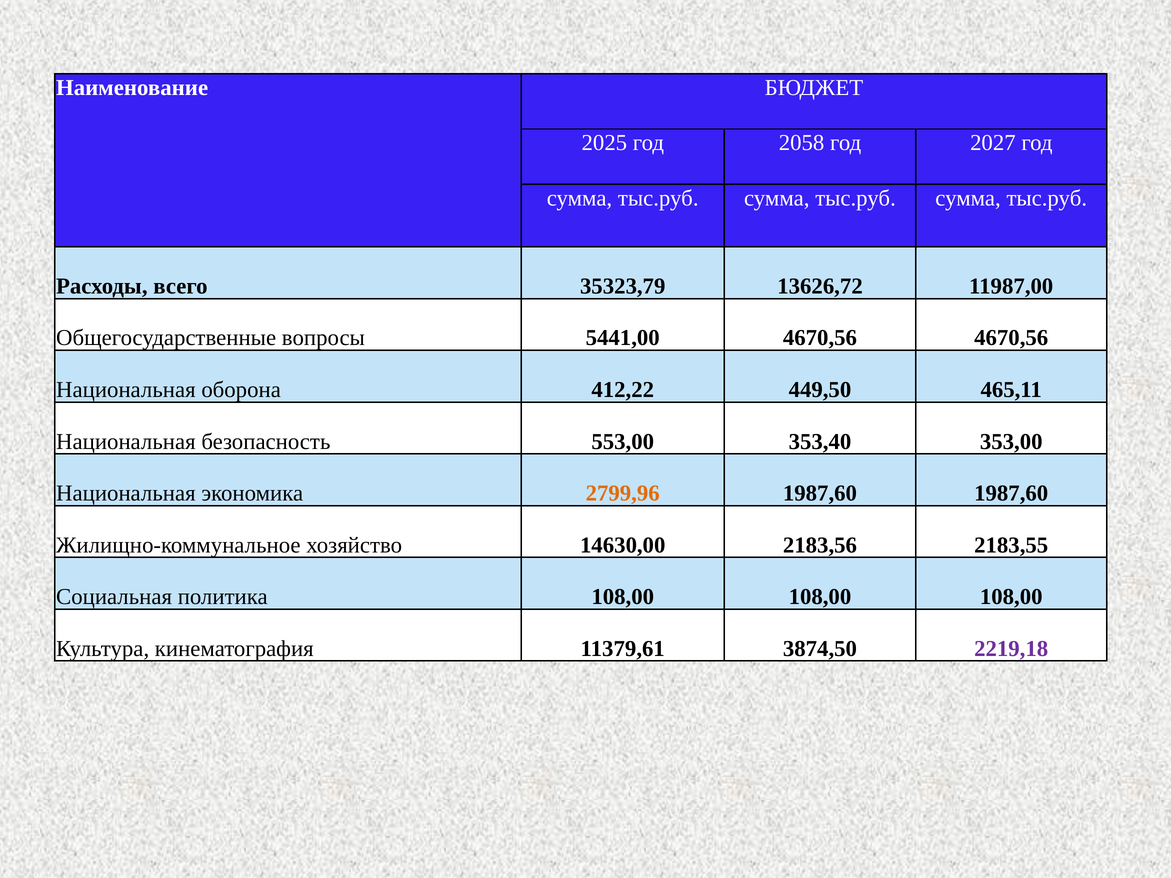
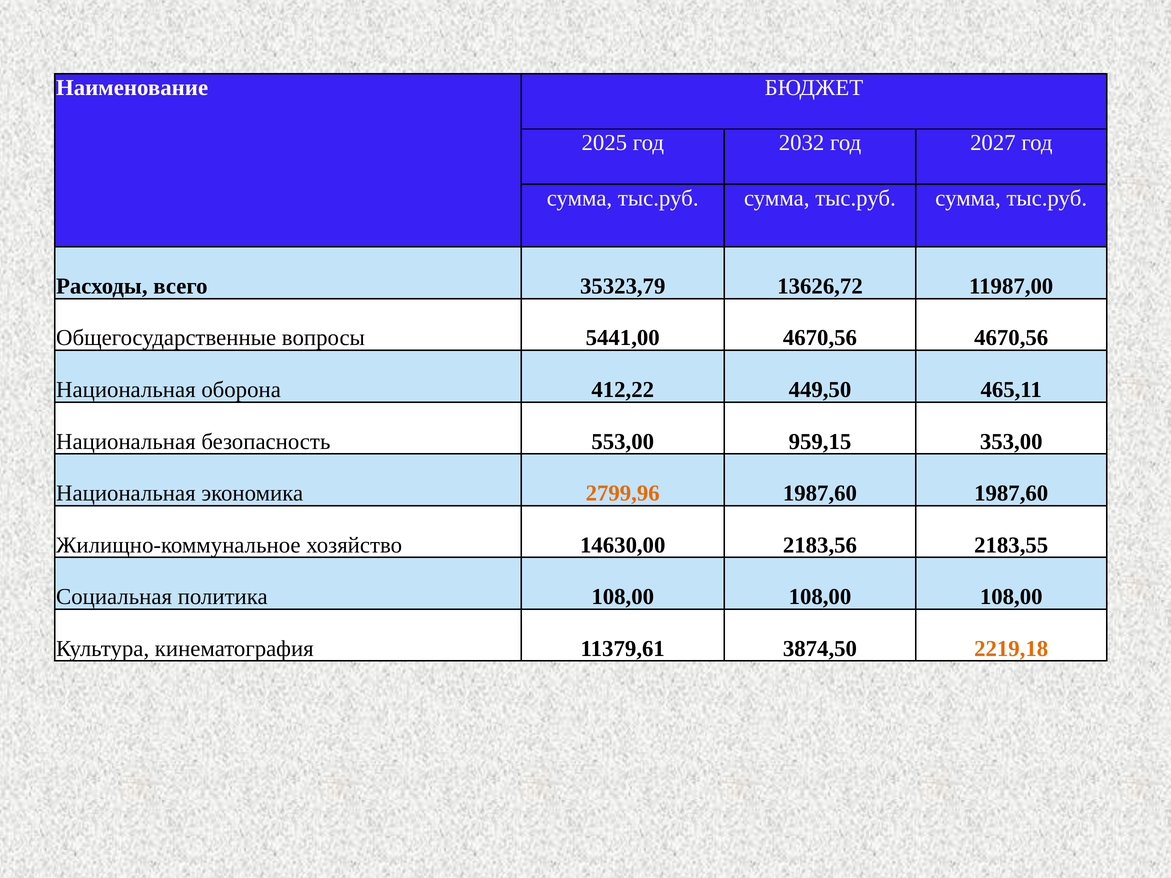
2058: 2058 -> 2032 (802, 143)
353,40: 353,40 -> 959,15 (820, 442)
2219,18 colour: purple -> orange (1011, 649)
